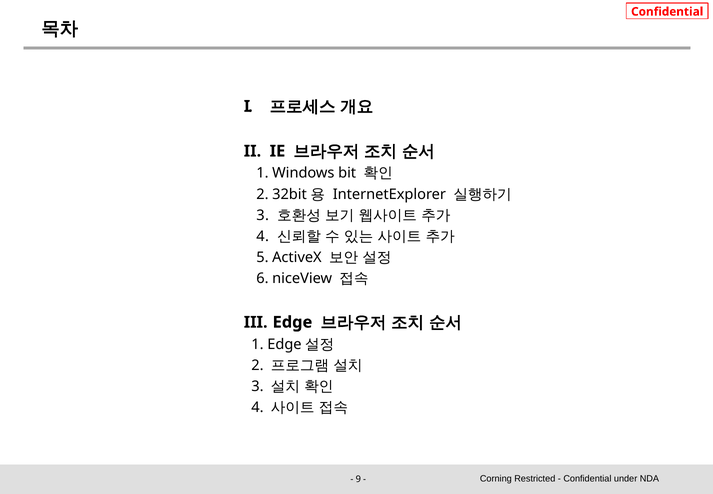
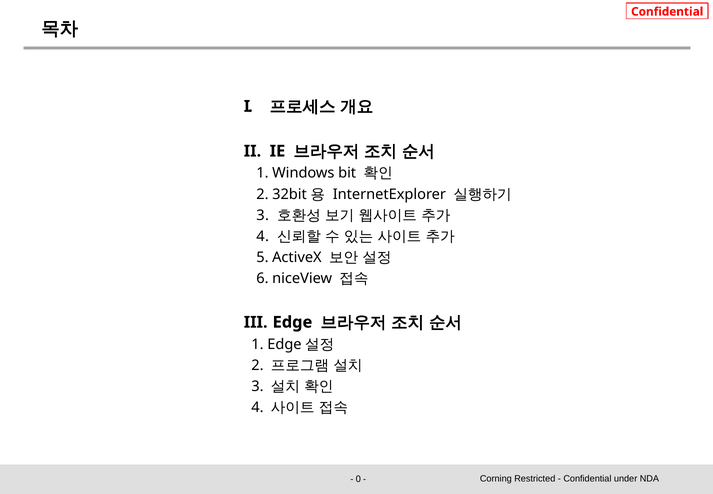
9: 9 -> 0 (358, 479)
